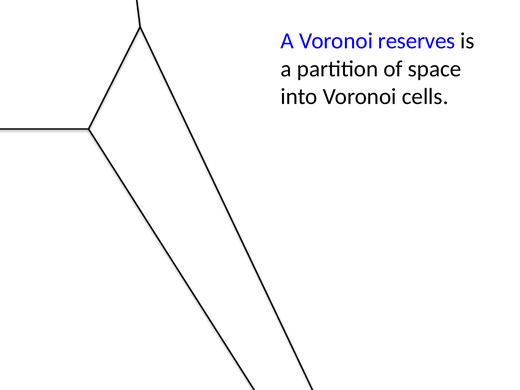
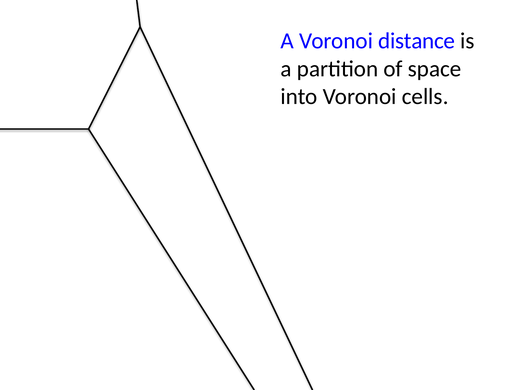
reserves: reserves -> distance (417, 41)
